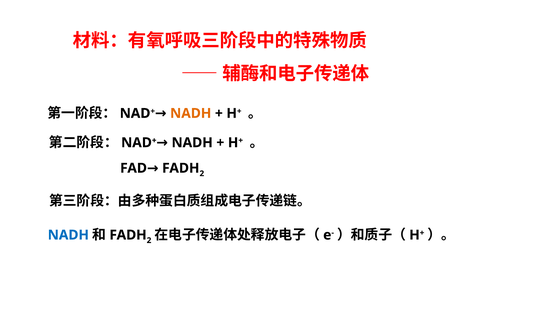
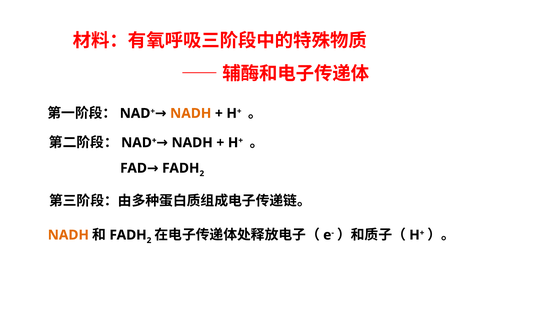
NADH colour: blue -> orange (68, 235)
